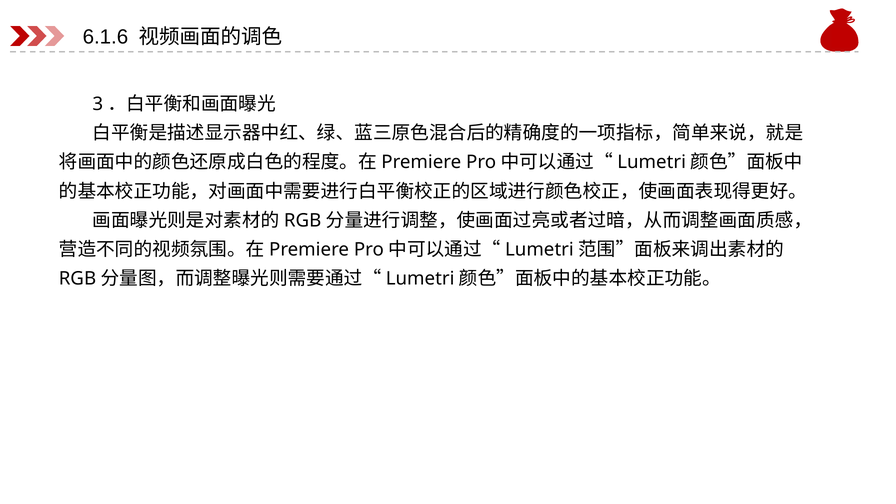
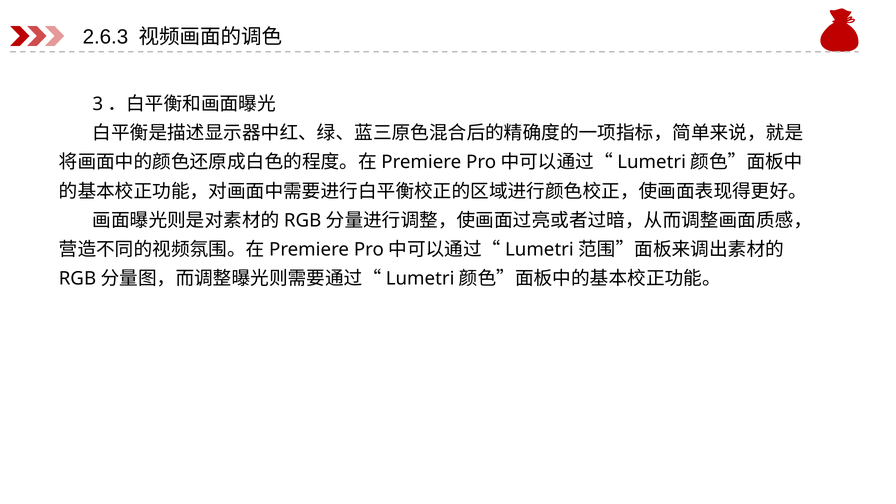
6.1.6: 6.1.6 -> 2.6.3 (105, 37)
